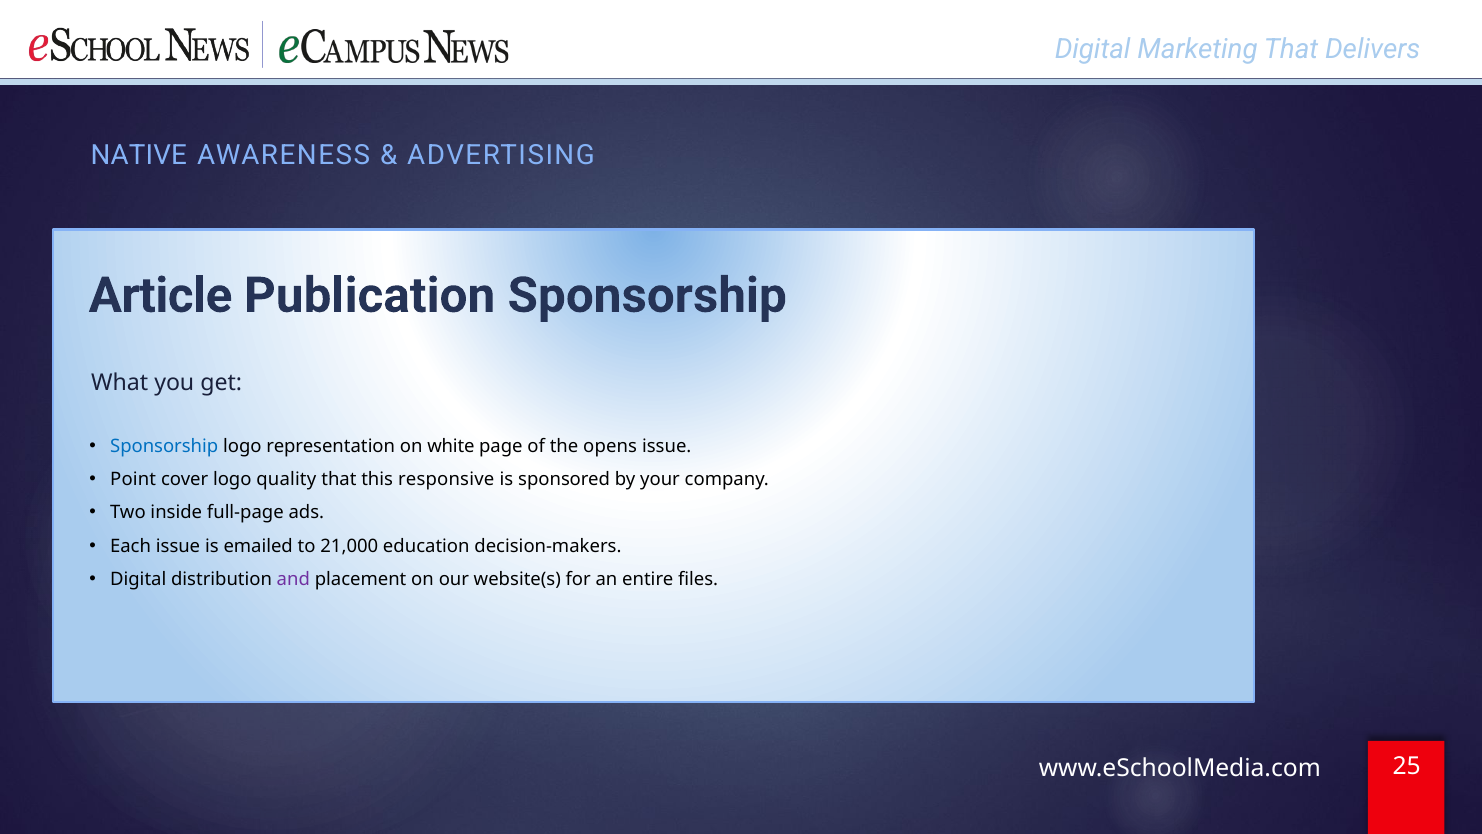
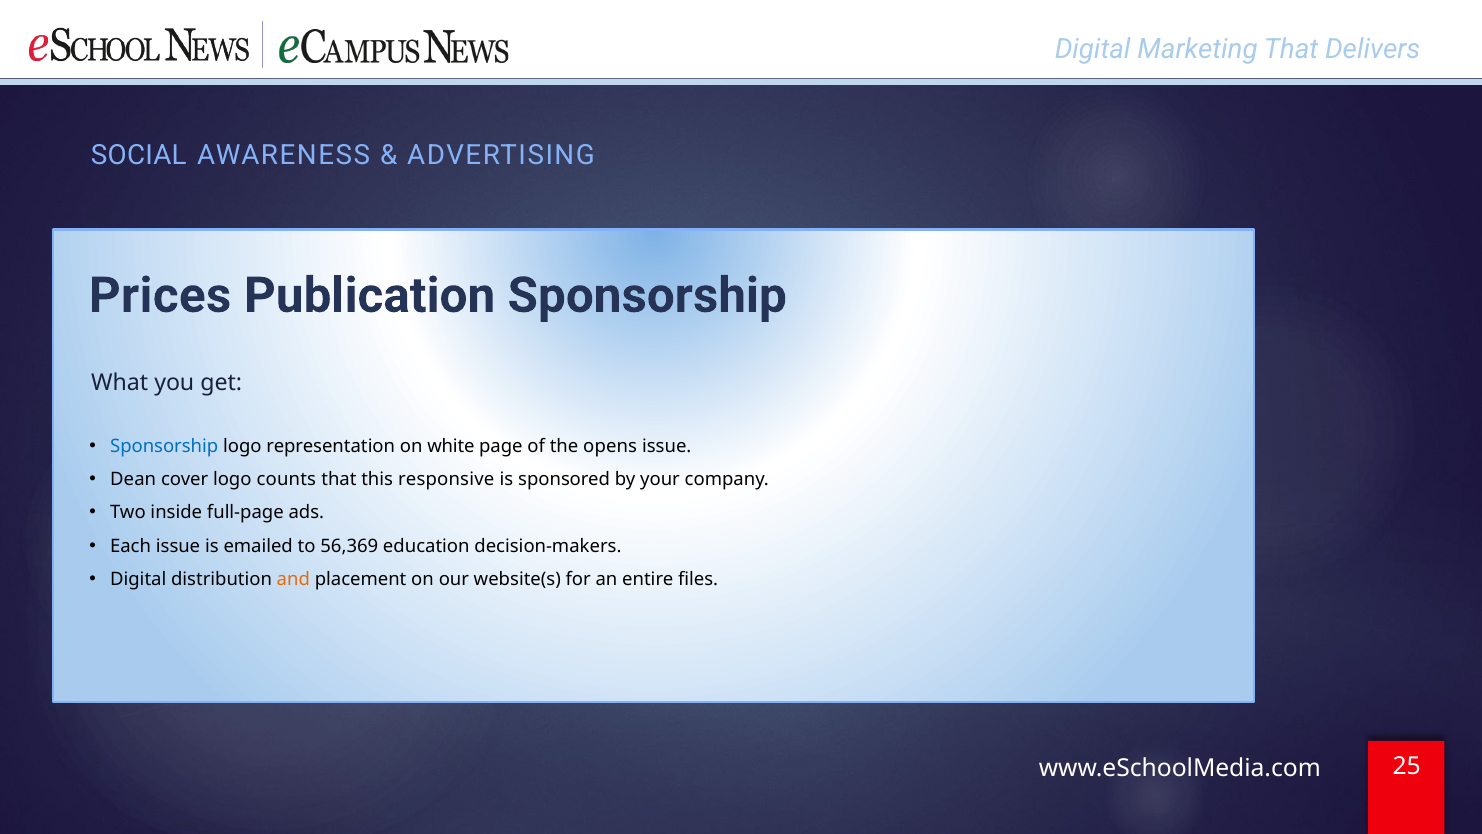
NATIVE: NATIVE -> SOCIAL (139, 156)
Article: Article -> Prices (160, 295)
Point: Point -> Dean (133, 479)
quality: quality -> counts (286, 479)
21,000: 21,000 -> 56,369 (349, 546)
and colour: purple -> orange (293, 579)
